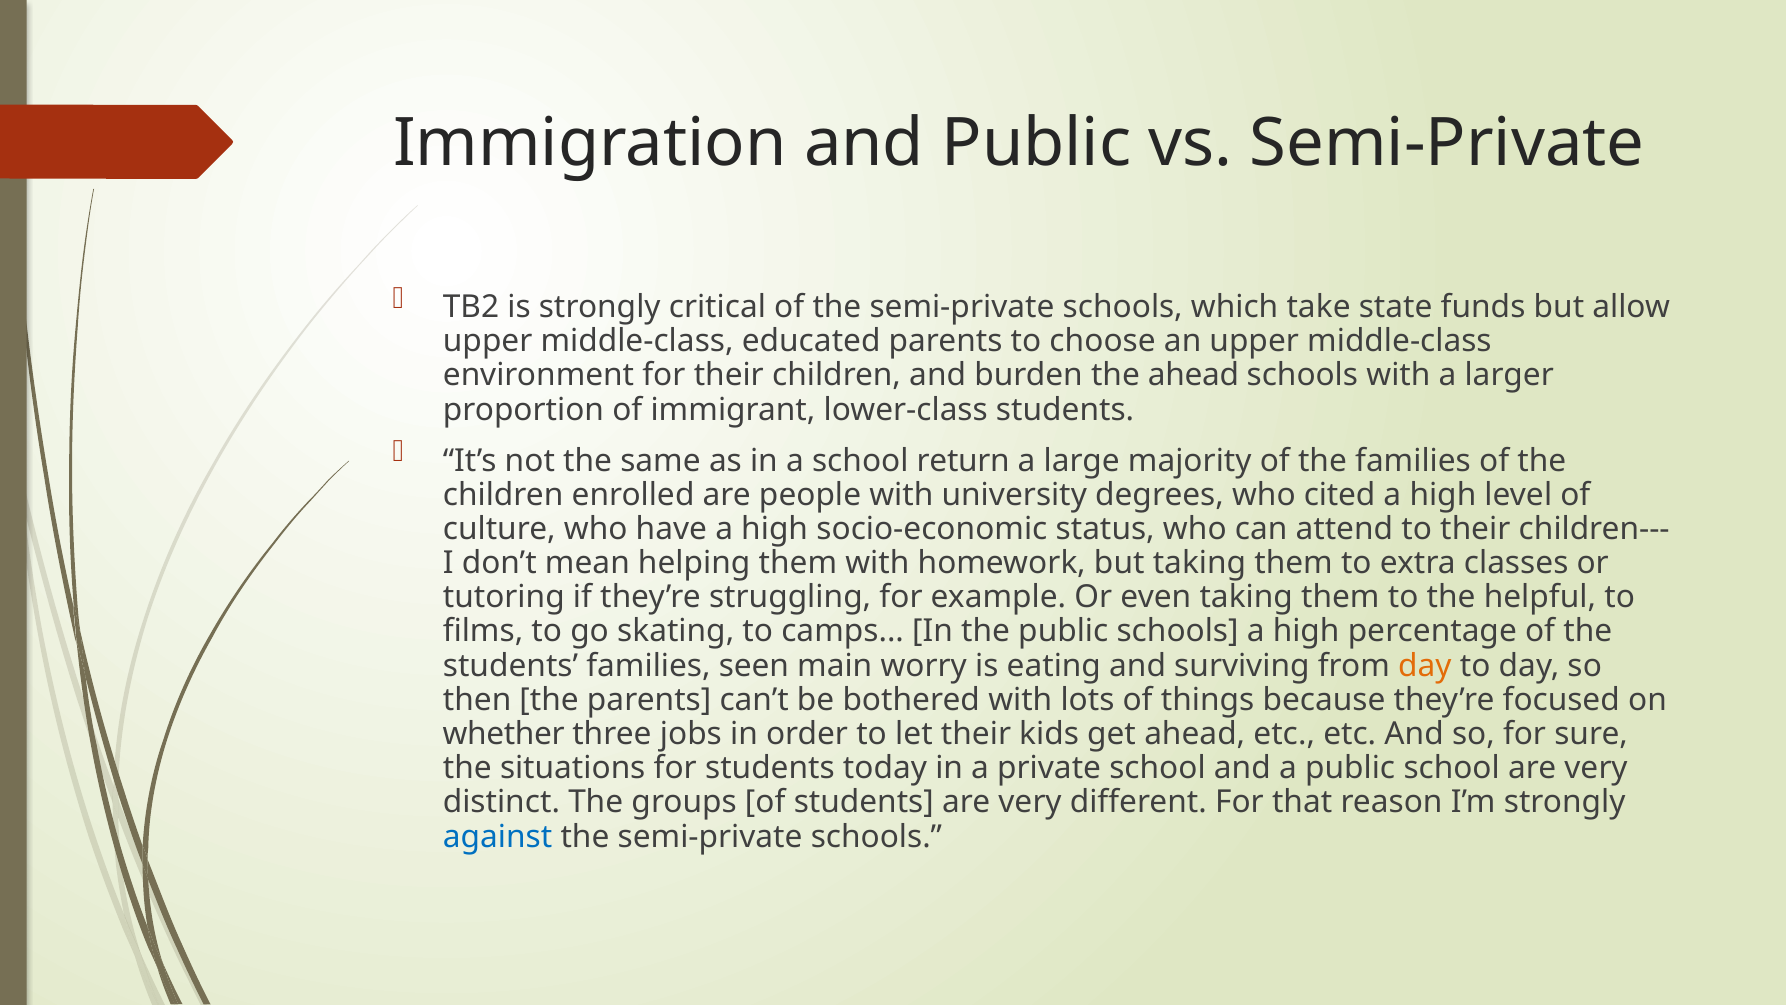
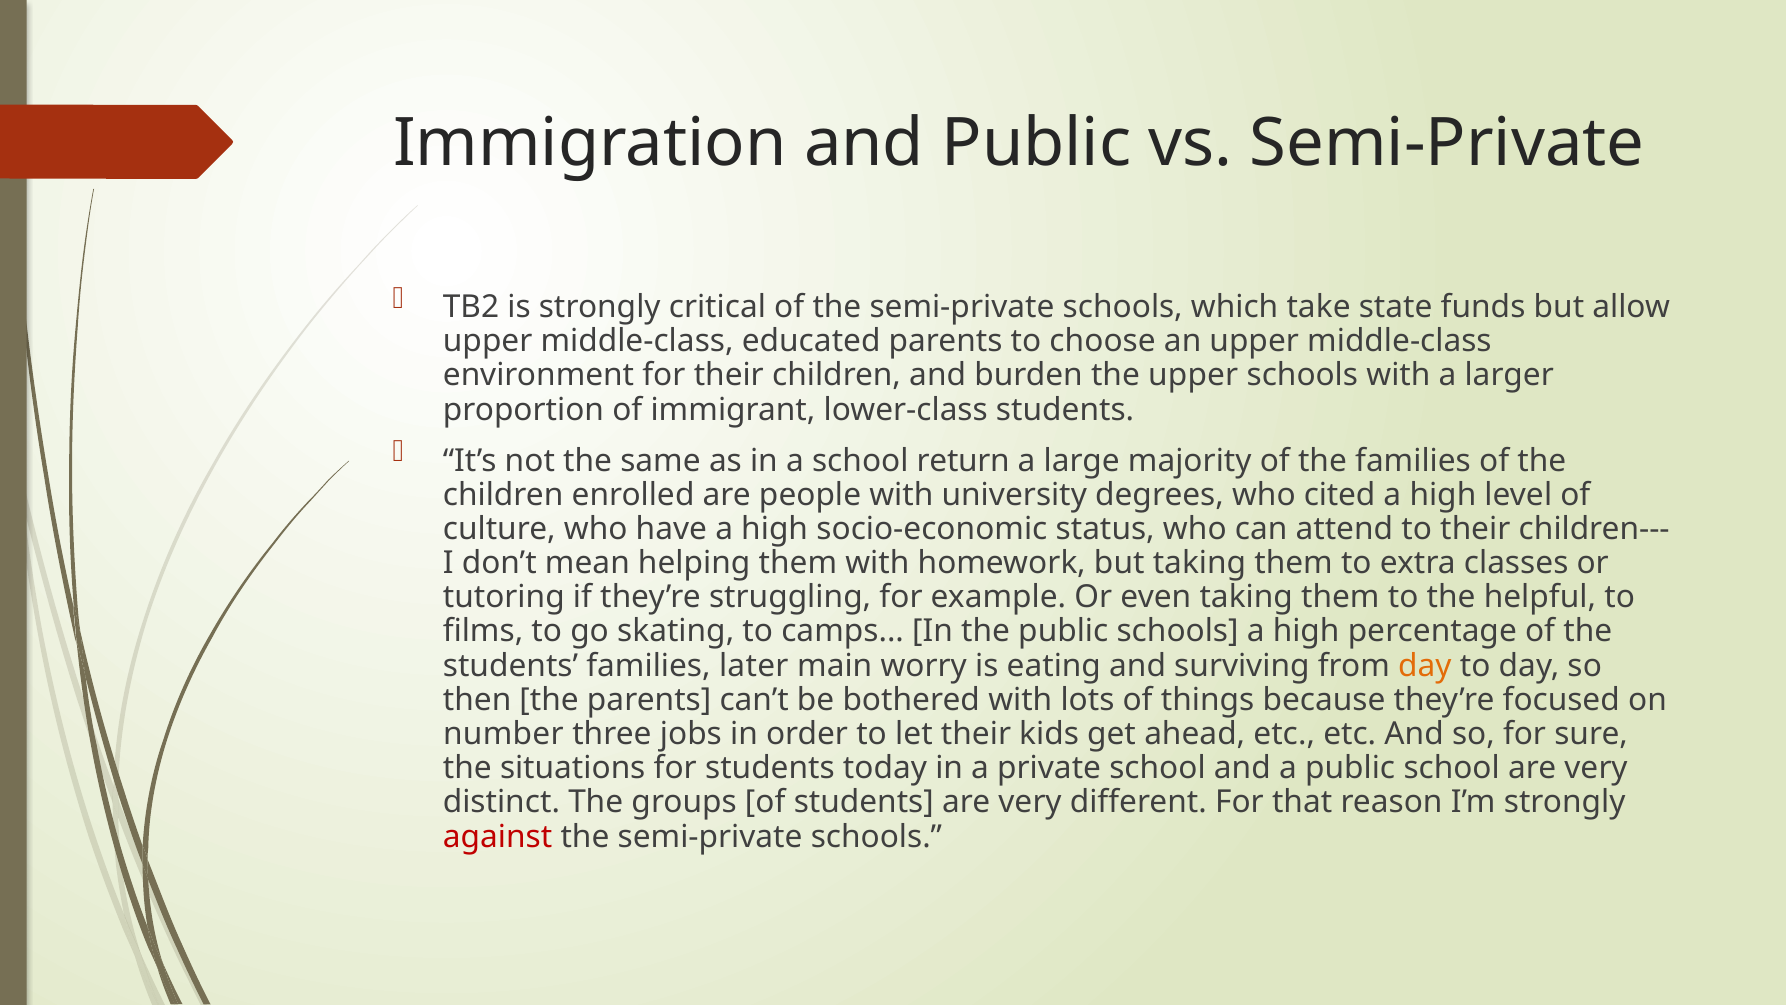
the ahead: ahead -> upper (1193, 375)
seen: seen -> later (754, 665)
whether: whether -> number (503, 734)
against colour: blue -> red (498, 836)
